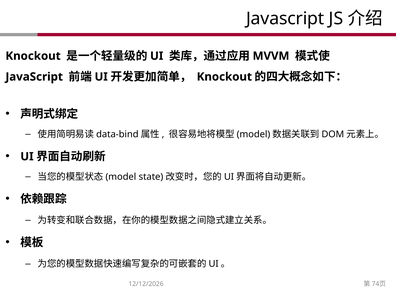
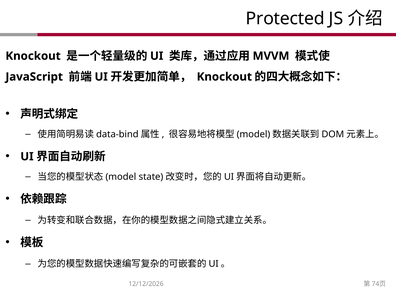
Javascript: Javascript -> Protected (285, 18)
